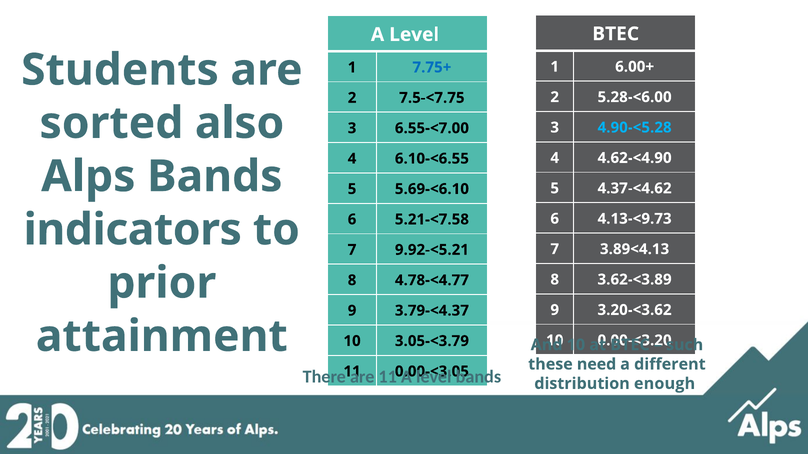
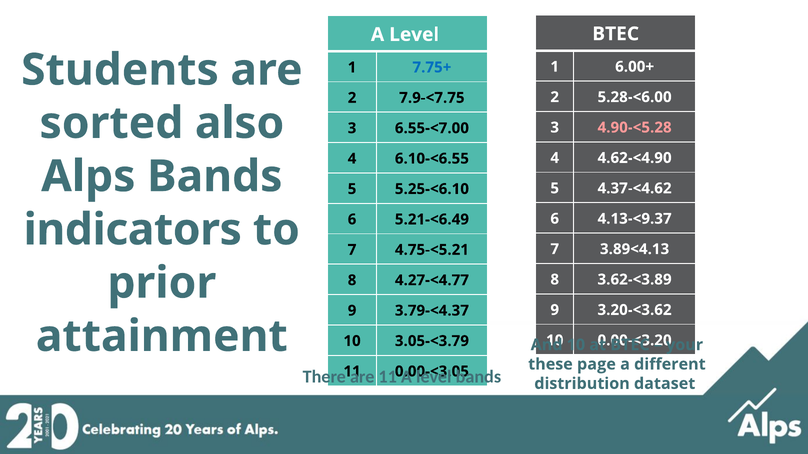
7.5-<7.75: 7.5-<7.75 -> 7.9-<7.75 (432, 98)
4.90-<5.28 colour: light blue -> pink (635, 128)
5.69-<6.10: 5.69-<6.10 -> 5.25-<6.10 (432, 189)
4.13-<9.73: 4.13-<9.73 -> 4.13-<9.37 (635, 219)
5.21-<7.58: 5.21-<7.58 -> 5.21-<6.49 (432, 220)
9.92-<5.21: 9.92-<5.21 -> 4.75-<5.21 (432, 250)
4.78-<4.77: 4.78-<4.77 -> 4.27-<4.77 (432, 281)
such: such -> your (685, 345)
need: need -> page (596, 365)
enough: enough -> dataset (665, 384)
